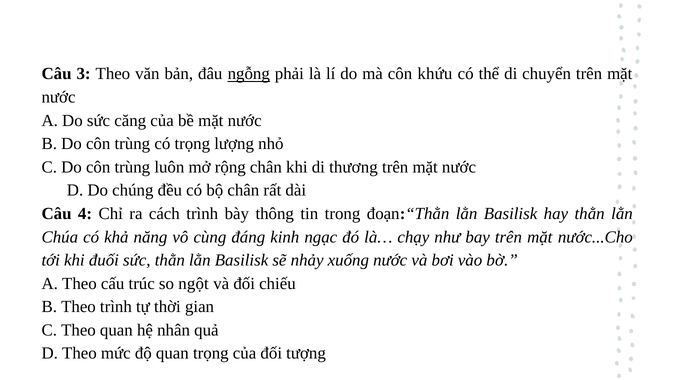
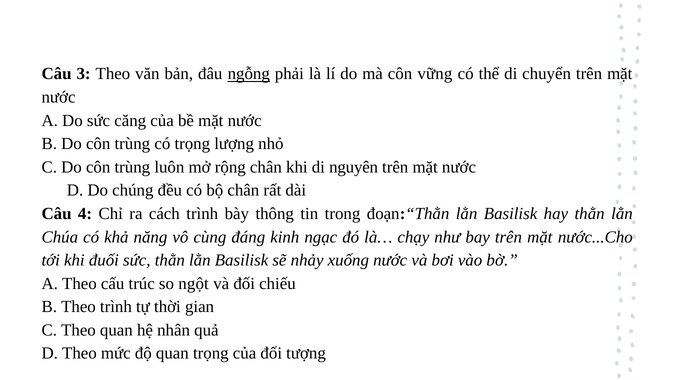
khứu: khứu -> vững (435, 74)
thương: thương -> nguyên (354, 167)
